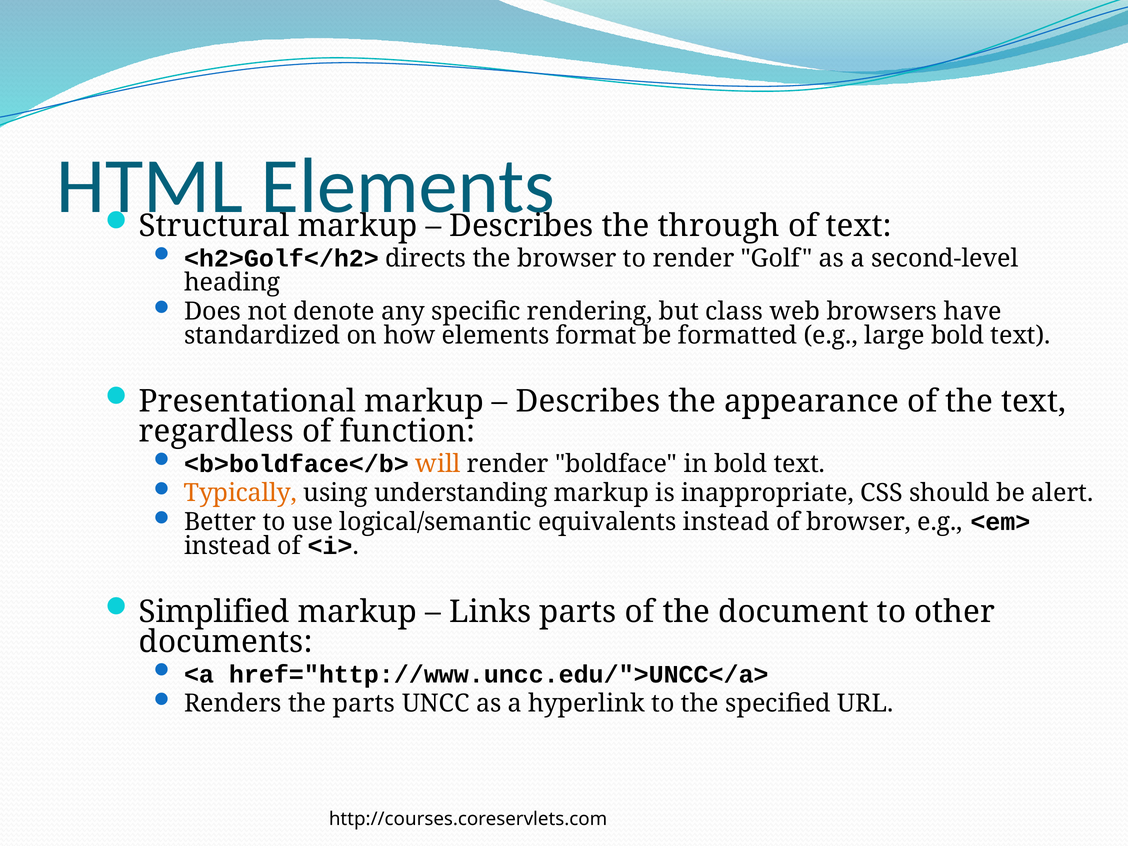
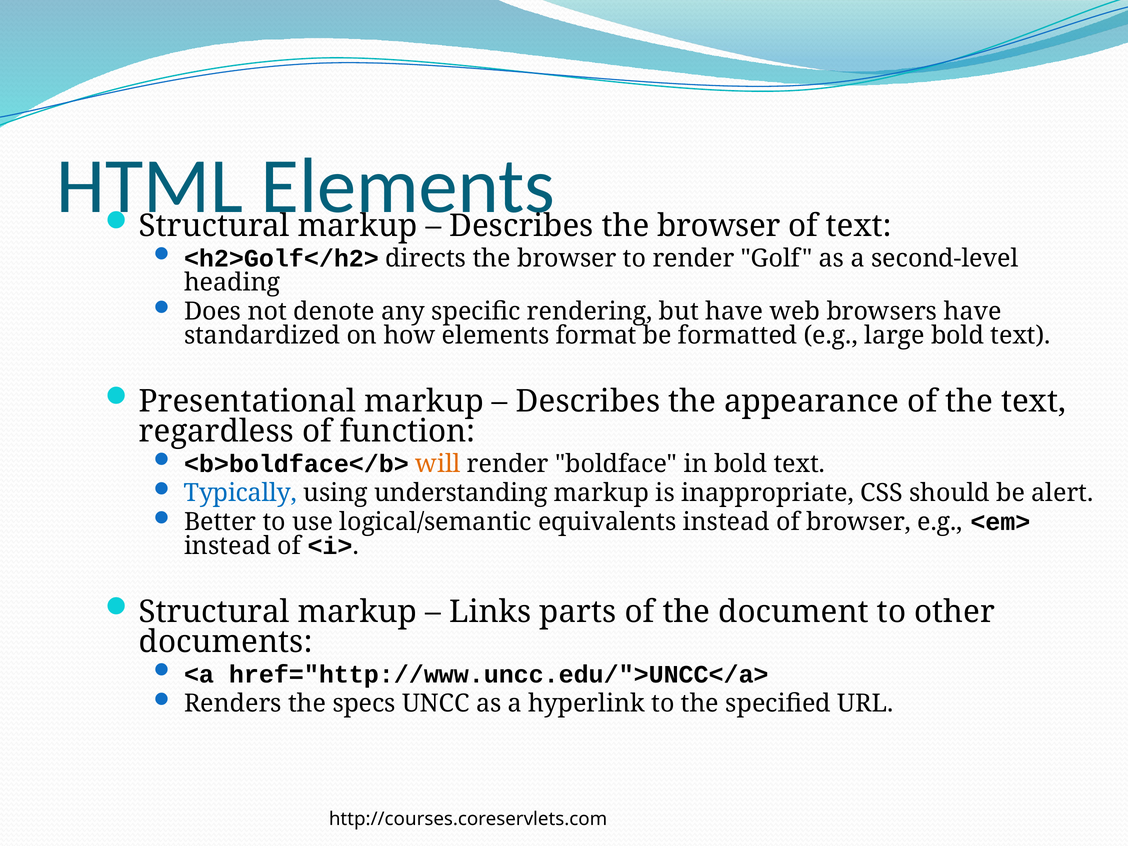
through: through -> browser (719, 226)
but class: class -> have (734, 312)
Typically colour: orange -> blue (240, 493)
Simplified: Simplified -> Structural (214, 612)
the parts: parts -> specs (364, 704)
